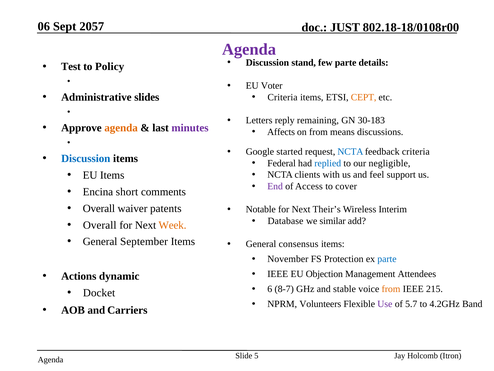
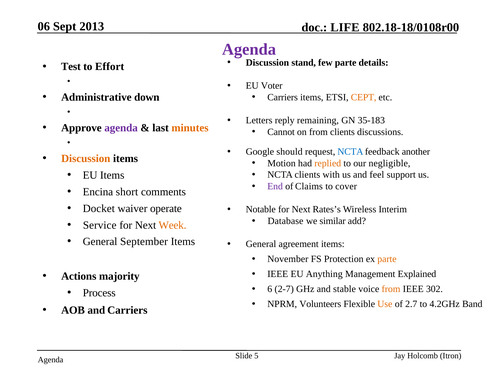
2057: 2057 -> 2013 (92, 26)
JUST: JUST -> LIFE (345, 27)
Policy: Policy -> Effort (110, 67)
slides: slides -> down (147, 97)
Criteria: Criteria -> Carriers (283, 97)
30-183: 30-183 -> 35-183 (371, 120)
agenda colour: orange -> purple (121, 128)
minutes colour: purple -> orange (190, 128)
Affects: Affects -> Cannot (281, 132)
from means: means -> clients (342, 132)
started: started -> should (290, 152)
feedback criteria: criteria -> another (416, 152)
Discussion colour: blue -> orange (86, 158)
Federal: Federal -> Motion (282, 163)
replied colour: blue -> orange (328, 163)
Access: Access -> Claims (309, 186)
Overall: Overall -> Docket (99, 208)
patents: patents -> operate (166, 208)
Their’s: Their’s -> Rates’s (327, 209)
Overall: Overall -> Service (100, 225)
consensus: consensus -> agreement (299, 244)
parte colour: blue -> orange (387, 259)
Objection: Objection -> Anything (324, 274)
Attendees: Attendees -> Explained (417, 274)
dynamic: dynamic -> majority (119, 276)
8-7: 8-7 -> 2-7 (284, 289)
215: 215 -> 302 (434, 289)
Docket: Docket -> Process (99, 293)
Use colour: purple -> orange (385, 304)
5.7: 5.7 -> 2.7 (411, 304)
